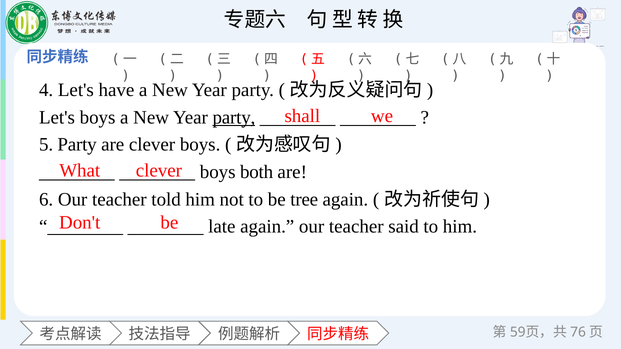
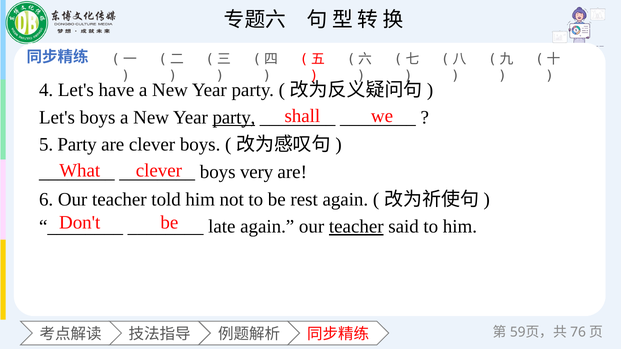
both: both -> very (257, 172)
tree: tree -> rest (304, 199)
teacher underline: none -> present (356, 227)
